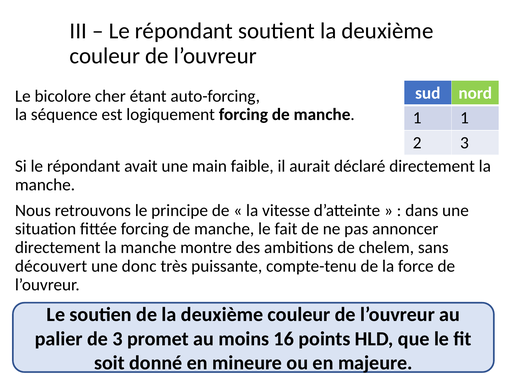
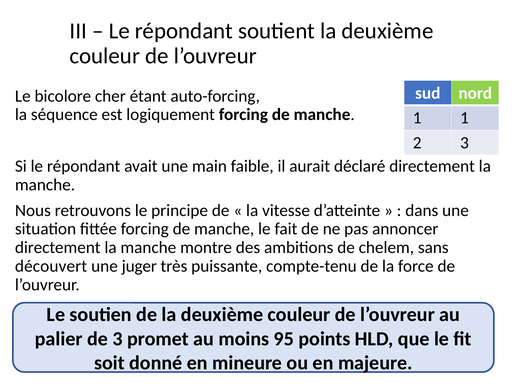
donc: donc -> juger (139, 266)
16: 16 -> 95 (284, 339)
